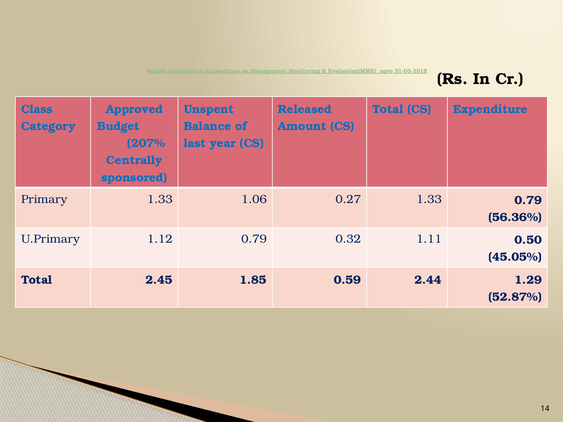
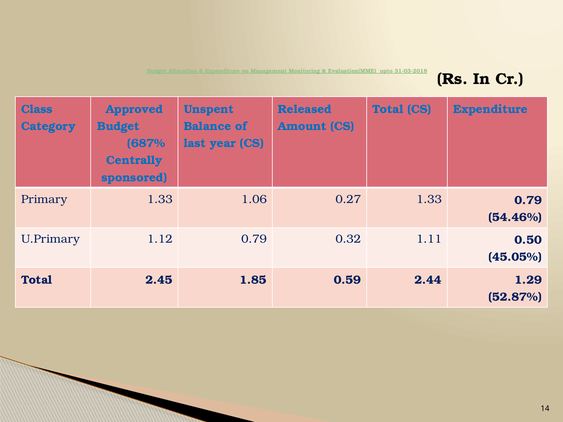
207%: 207% -> 687% (146, 143)
56.36%: 56.36% -> 54.46% (515, 217)
